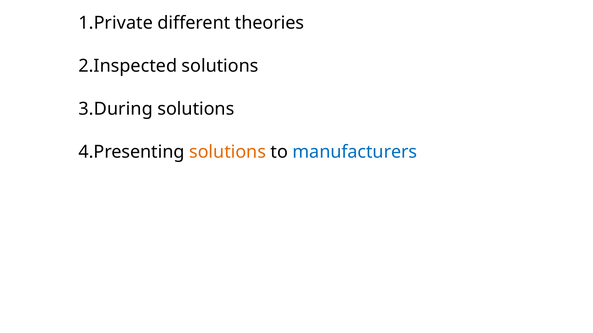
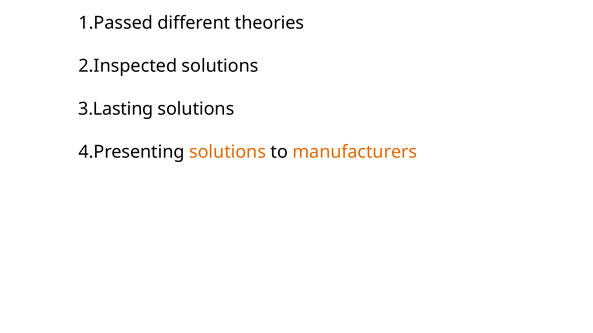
1.Private: 1.Private -> 1.Passed (116, 23)
3.During: 3.During -> 3.Lasting (116, 109)
manufacturers colour: blue -> orange (355, 152)
